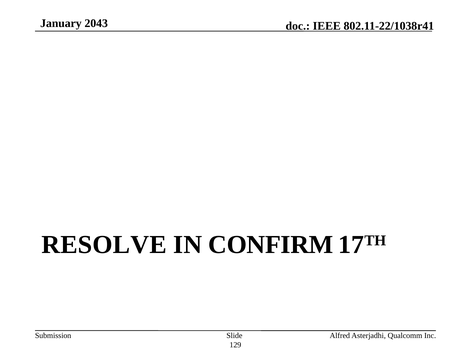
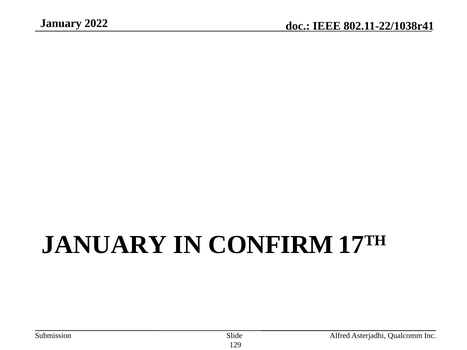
2043: 2043 -> 2022 (96, 23)
RESOLVE: RESOLVE -> JANUARY (104, 245)
